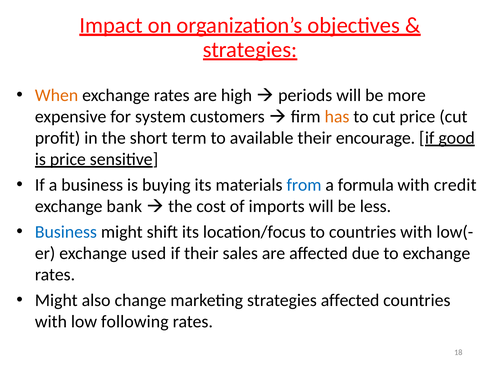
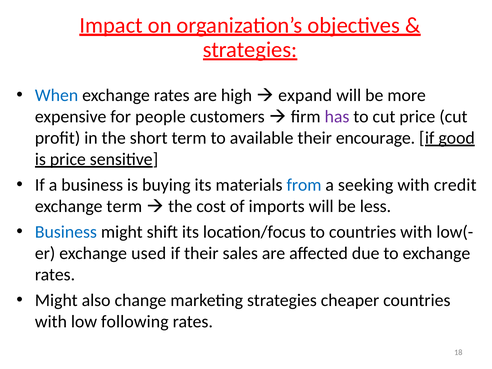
When colour: orange -> blue (57, 95)
periods: periods -> expand (305, 95)
system: system -> people (160, 117)
has colour: orange -> purple (337, 117)
formula: formula -> seeking (366, 185)
exchange bank: bank -> term (124, 206)
strategies affected: affected -> cheaper (350, 300)
